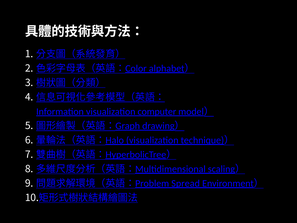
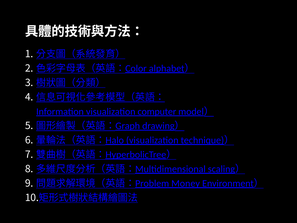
Spread: Spread -> Money (186, 183)
